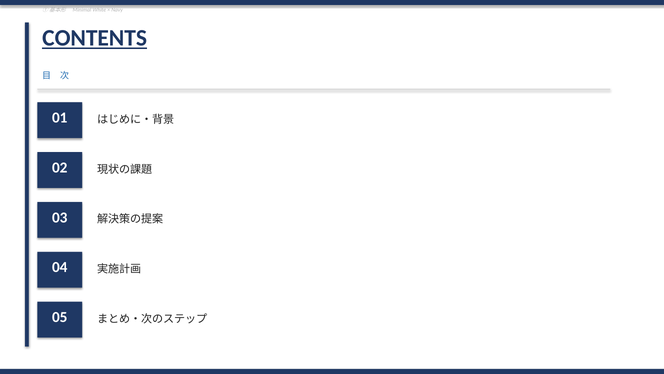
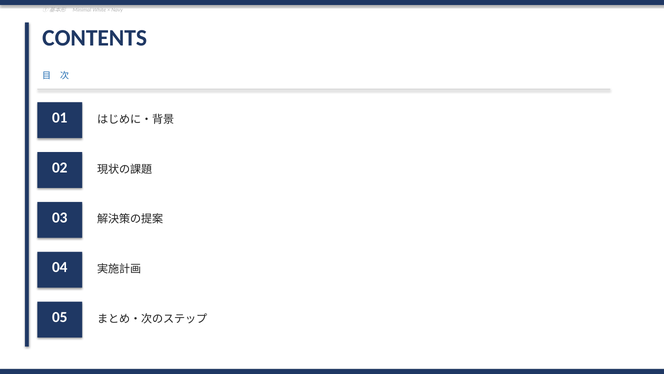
CONTENTS underline: present -> none (95, 38)
